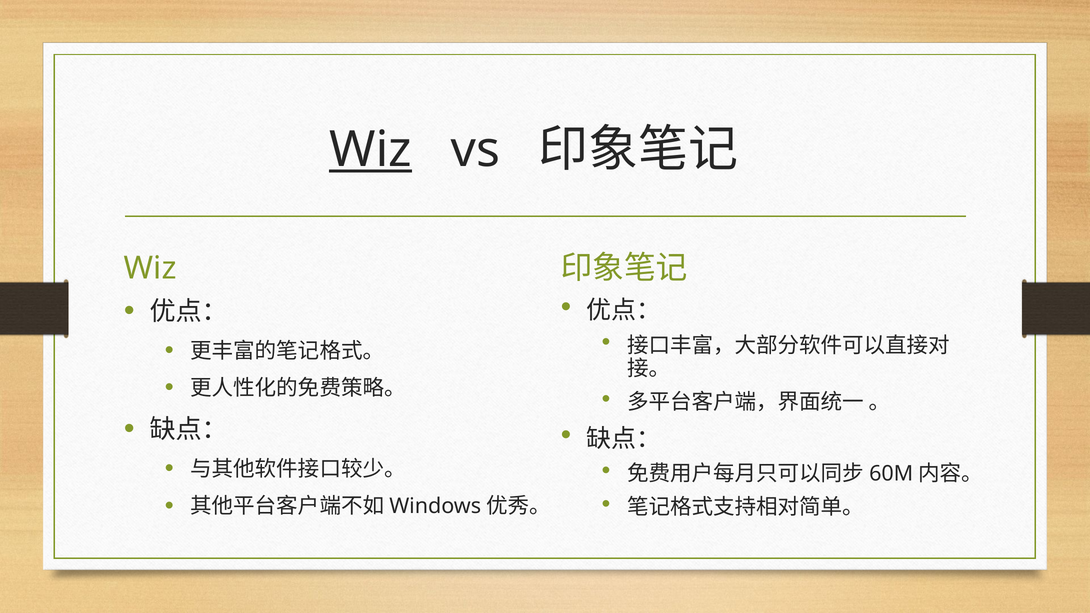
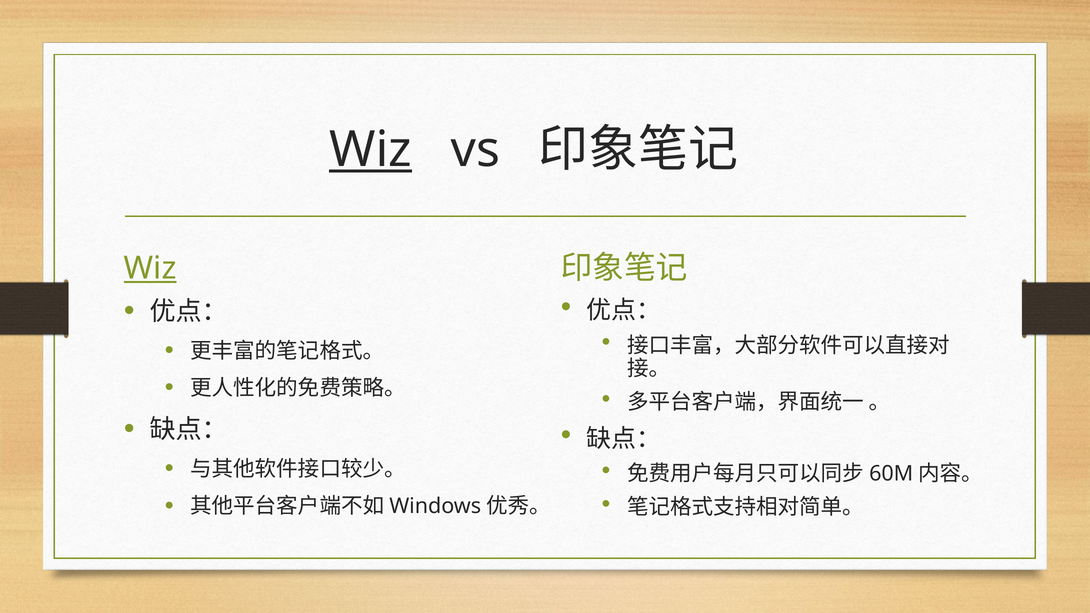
Wiz underline: none -> present (150, 268)
